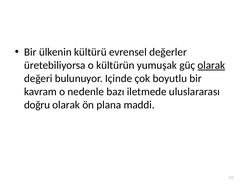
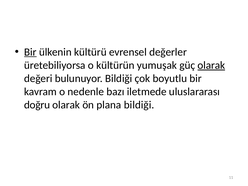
Bir underline: none -> present (30, 52)
bulunuyor Içinde: Içinde -> Bildiği (119, 78)
plana maddi: maddi -> bildiği (139, 105)
